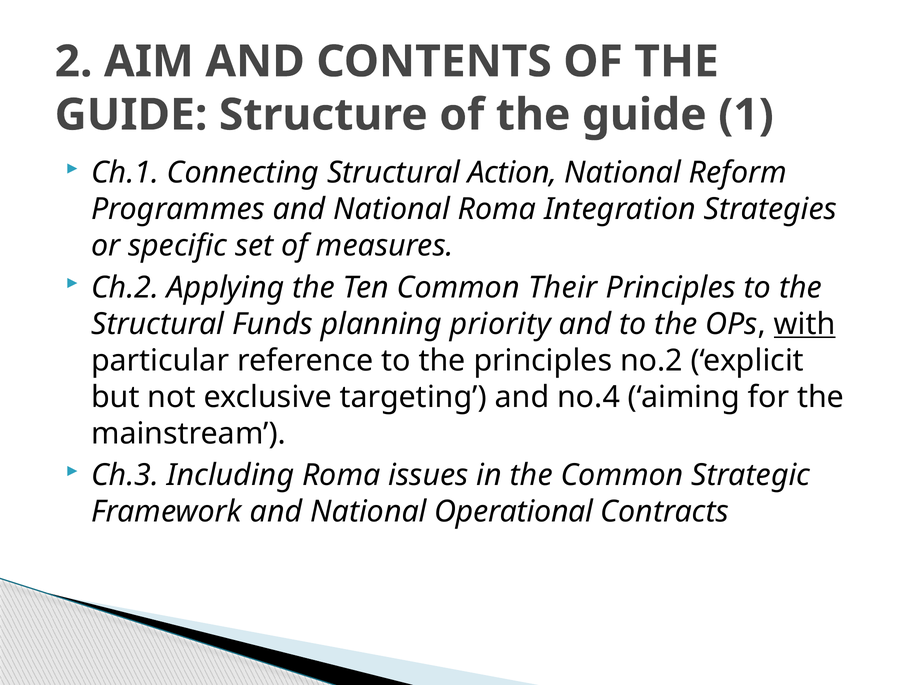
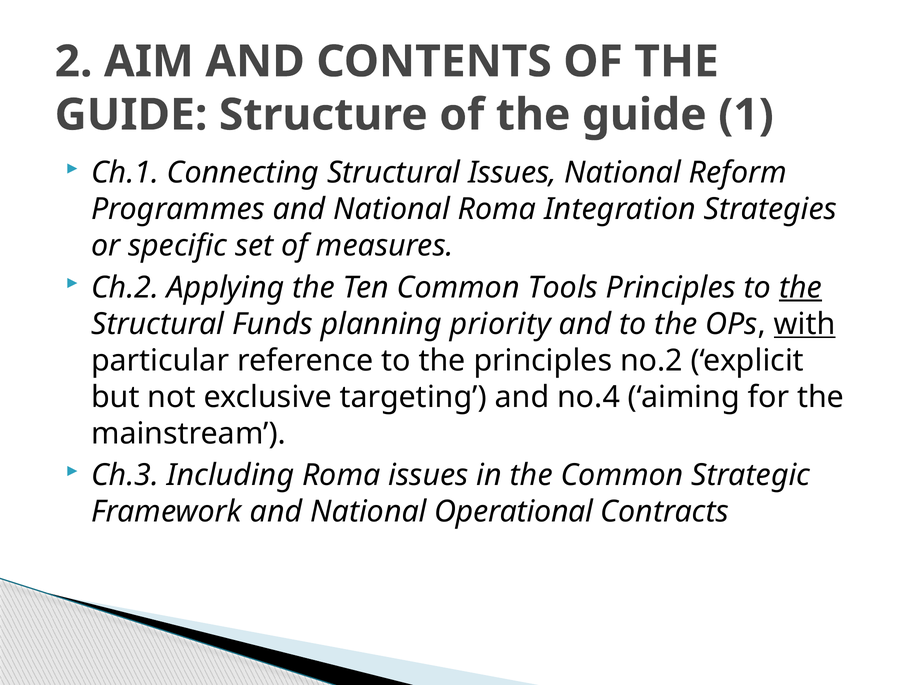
Structural Action: Action -> Issues (512, 173)
Their: Their -> Tools (563, 287)
the underline: none -> present (801, 287)
